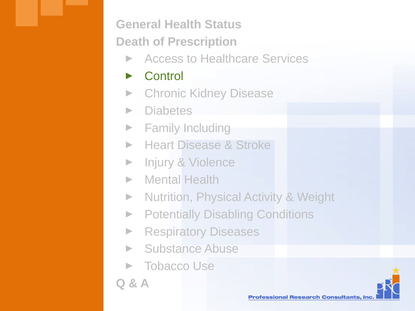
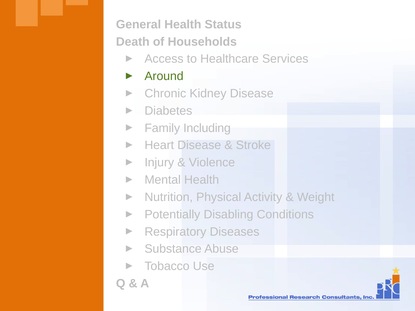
Prescription: Prescription -> Households (202, 42)
Control: Control -> Around (164, 76)
